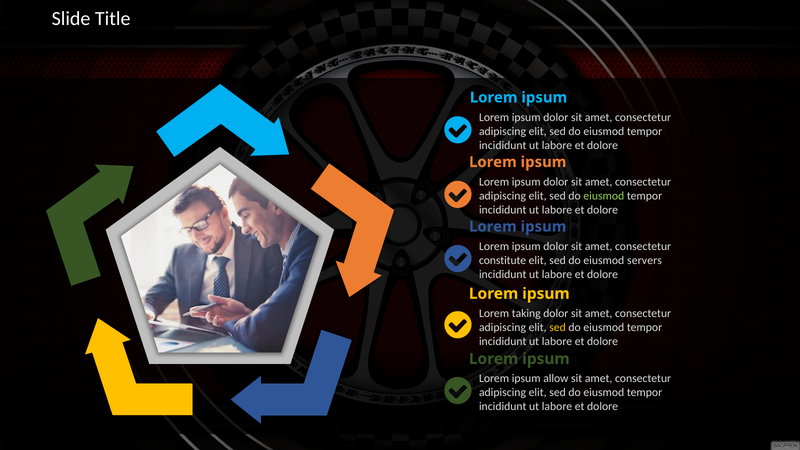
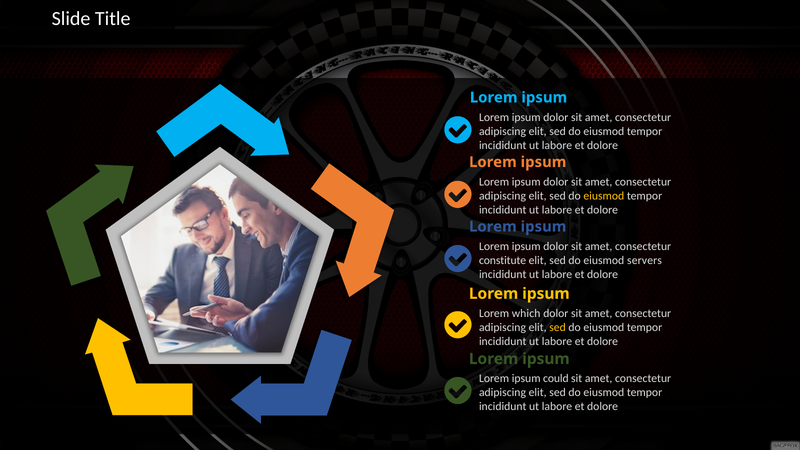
eiusmod colour: light green -> yellow (604, 196)
taking: taking -> which (526, 313)
allow: allow -> could (556, 378)
